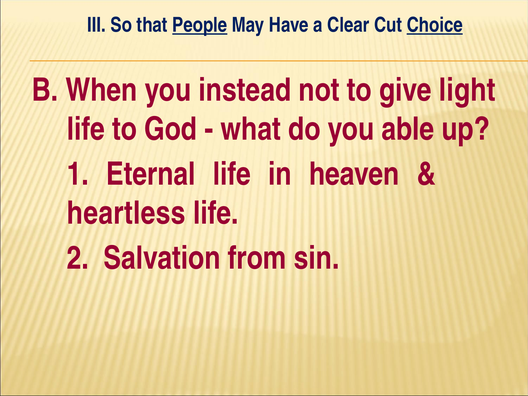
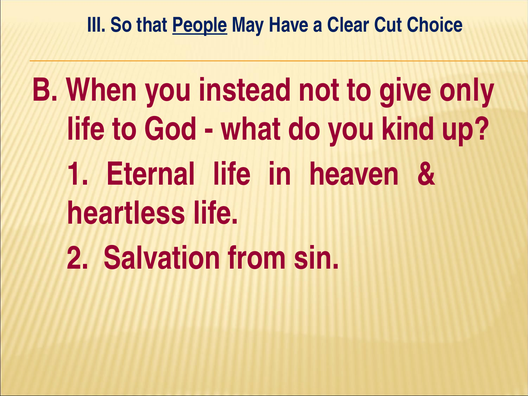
Choice underline: present -> none (435, 25)
light: light -> only (467, 90)
able: able -> kind (408, 129)
